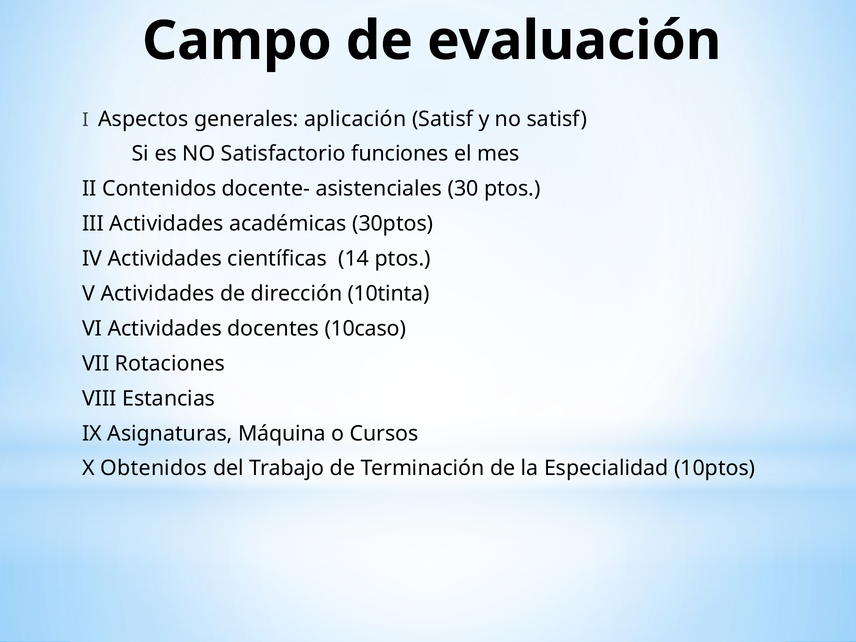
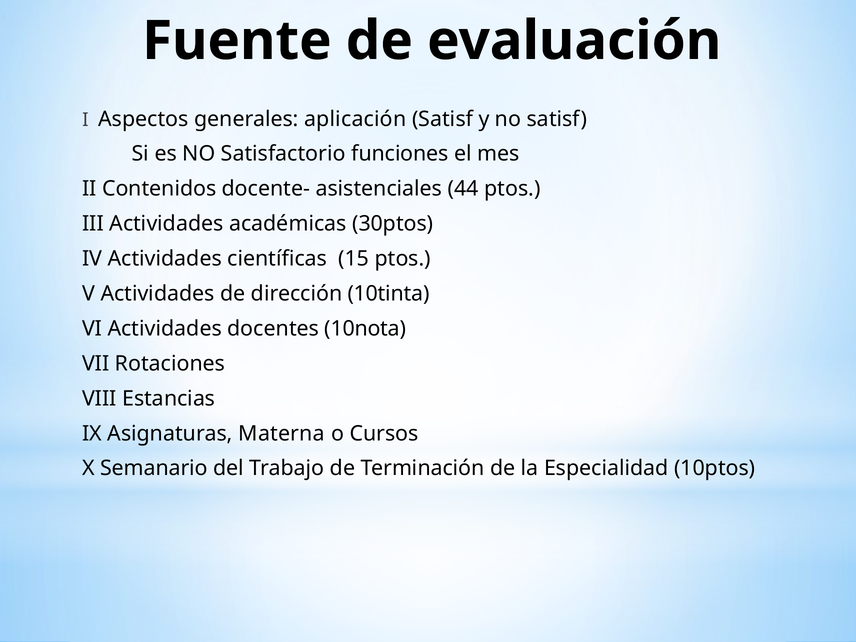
Campo: Campo -> Fuente (237, 41)
30: 30 -> 44 (463, 189)
14: 14 -> 15 (354, 259)
10caso: 10caso -> 10nota (365, 329)
Máquina: Máquina -> Materna (282, 433)
Obtenidos: Obtenidos -> Semanario (154, 468)
